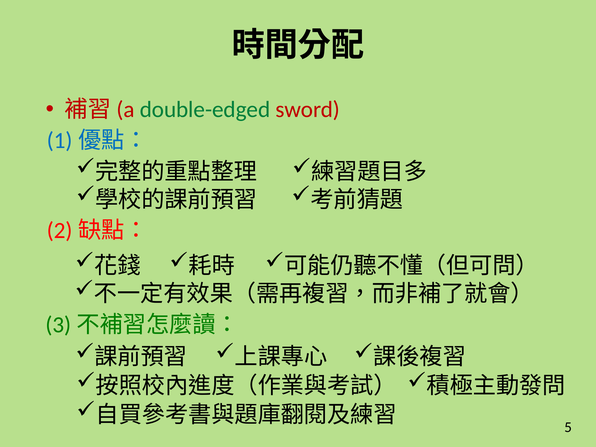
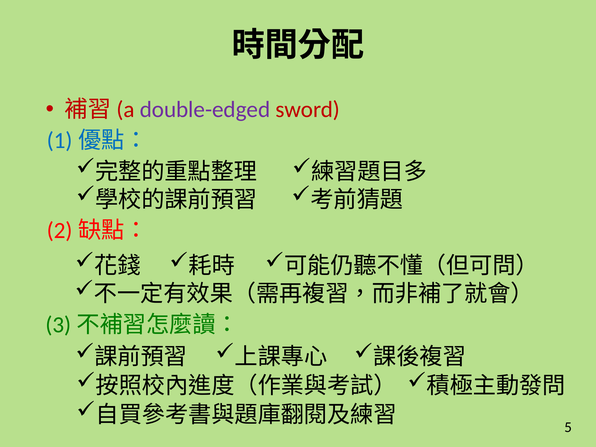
double-edged colour: green -> purple (205, 110)
